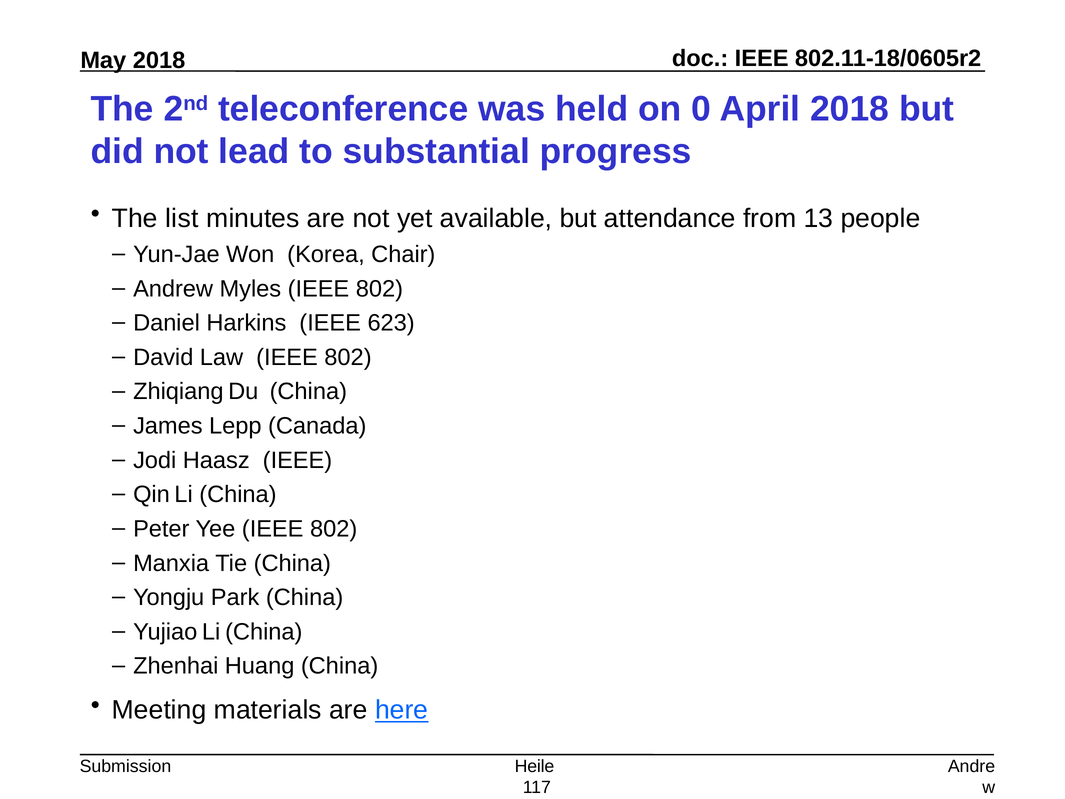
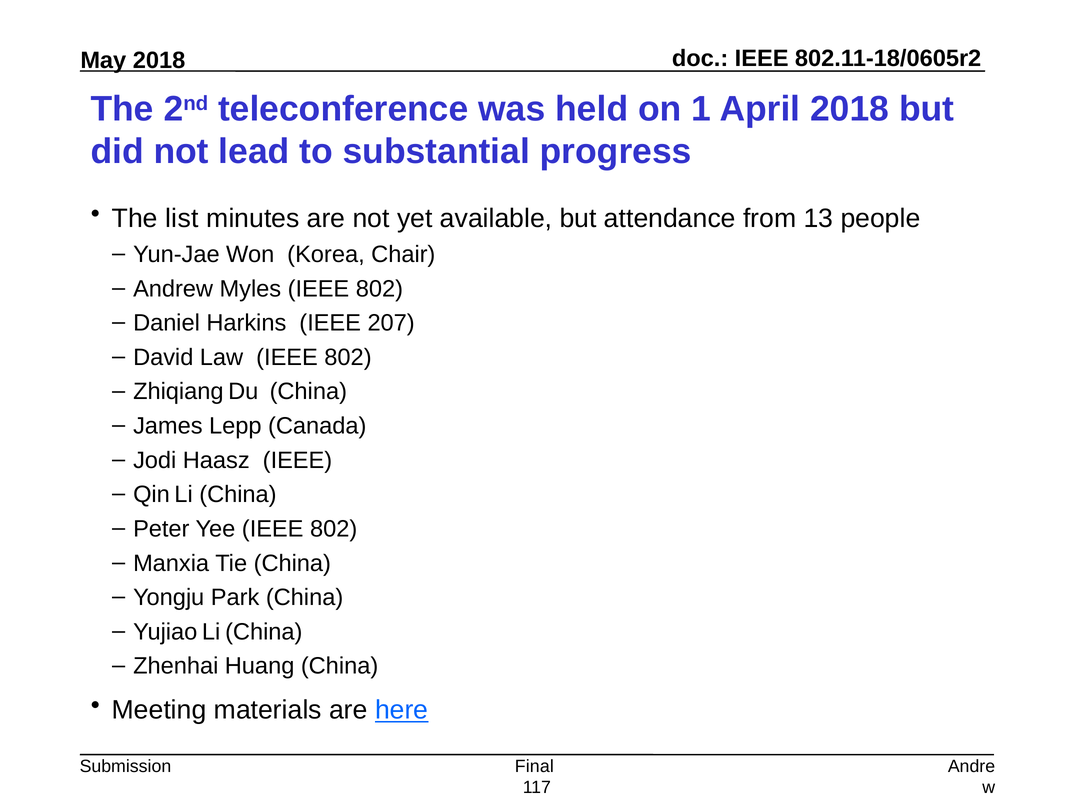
0: 0 -> 1 (701, 109)
623: 623 -> 207 (391, 323)
Heile: Heile -> Final (534, 766)
